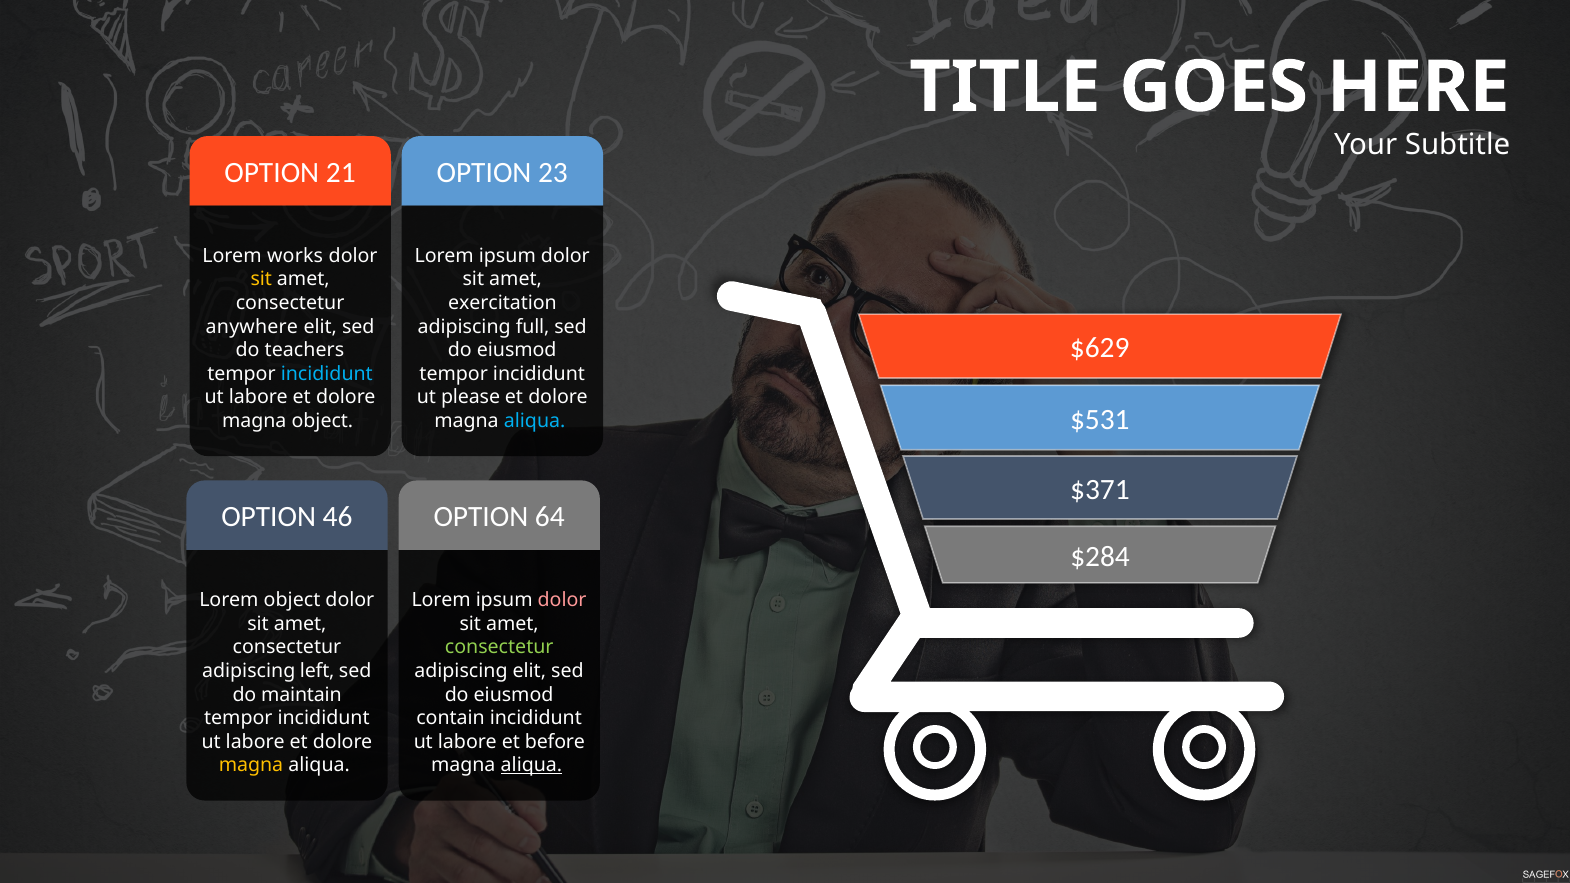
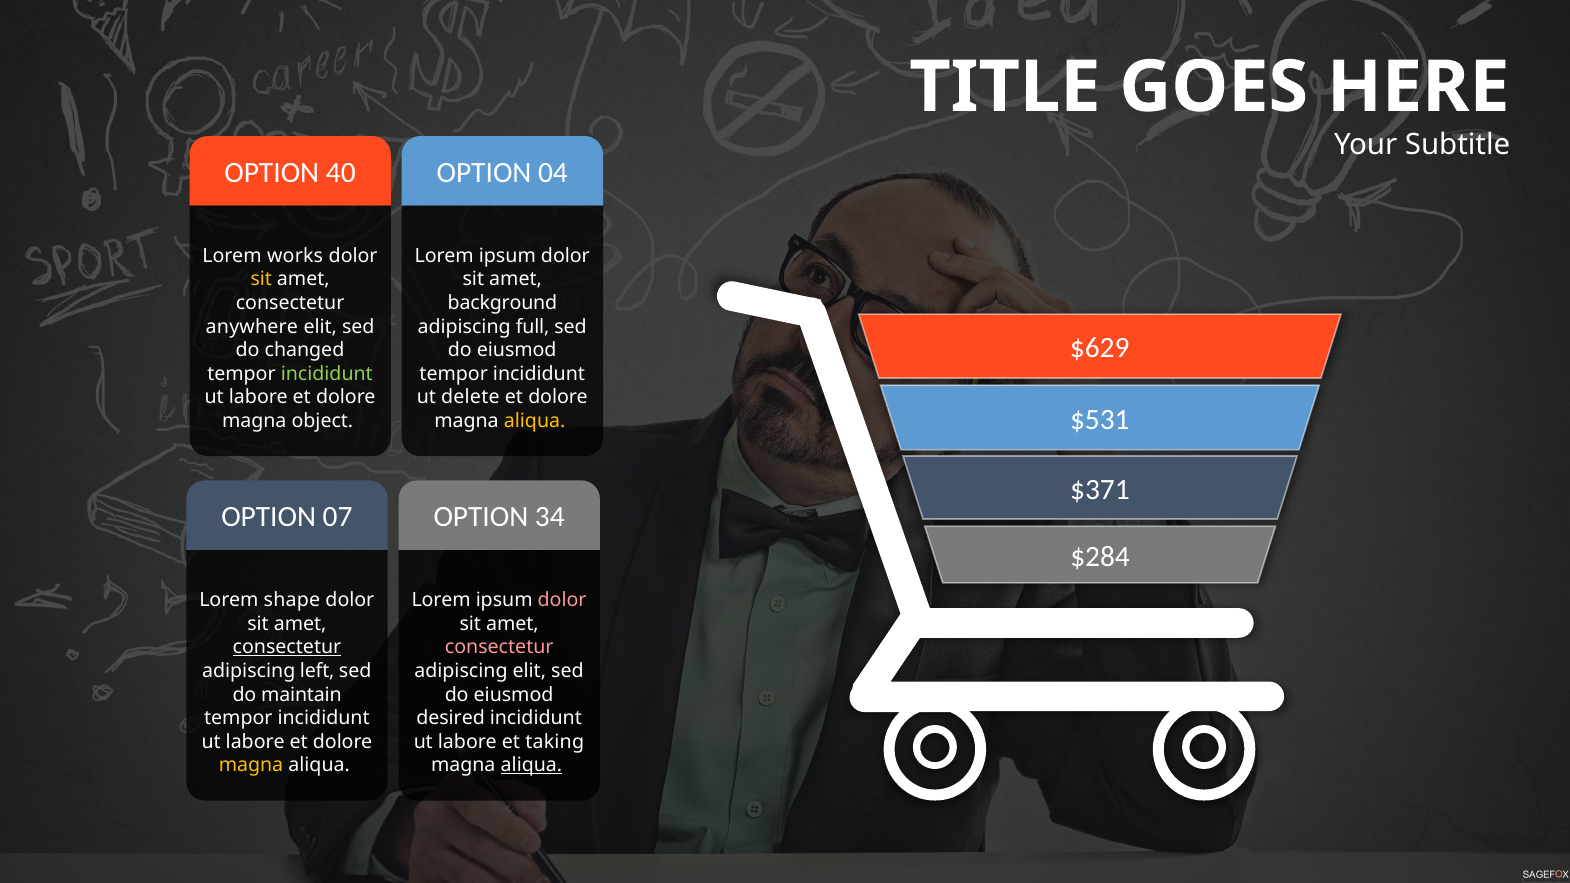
21: 21 -> 40 (341, 173)
23: 23 -> 04 (553, 173)
exercitation: exercitation -> background (502, 303)
teachers: teachers -> changed (304, 350)
incididunt colour: light blue -> light green (327, 374)
please: please -> delete (470, 397)
aliqua colour: light blue -> yellow (535, 421)
46: 46 -> 07 (338, 517)
64: 64 -> 34 (550, 517)
Lorem object: object -> shape (292, 600)
consectetur underline: none -> present (287, 648)
consectetur colour: light green -> pink (499, 648)
contain: contain -> desired (451, 718)
before: before -> taking (555, 742)
